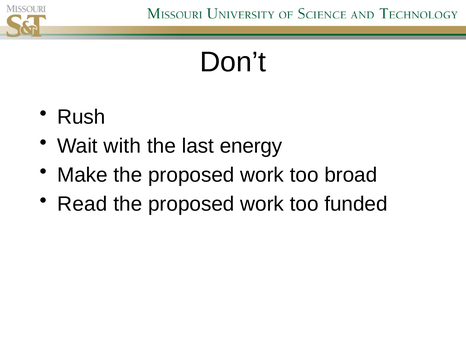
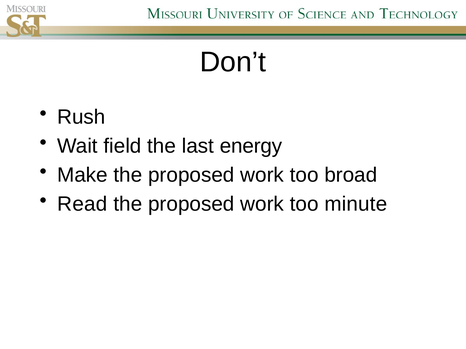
with: with -> field (122, 146)
funded: funded -> minute (356, 204)
